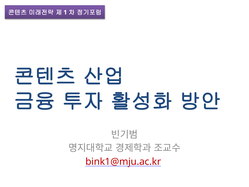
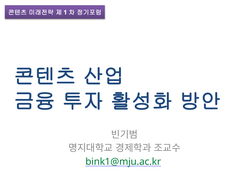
bink1@mju.ac.kr colour: red -> green (123, 161)
